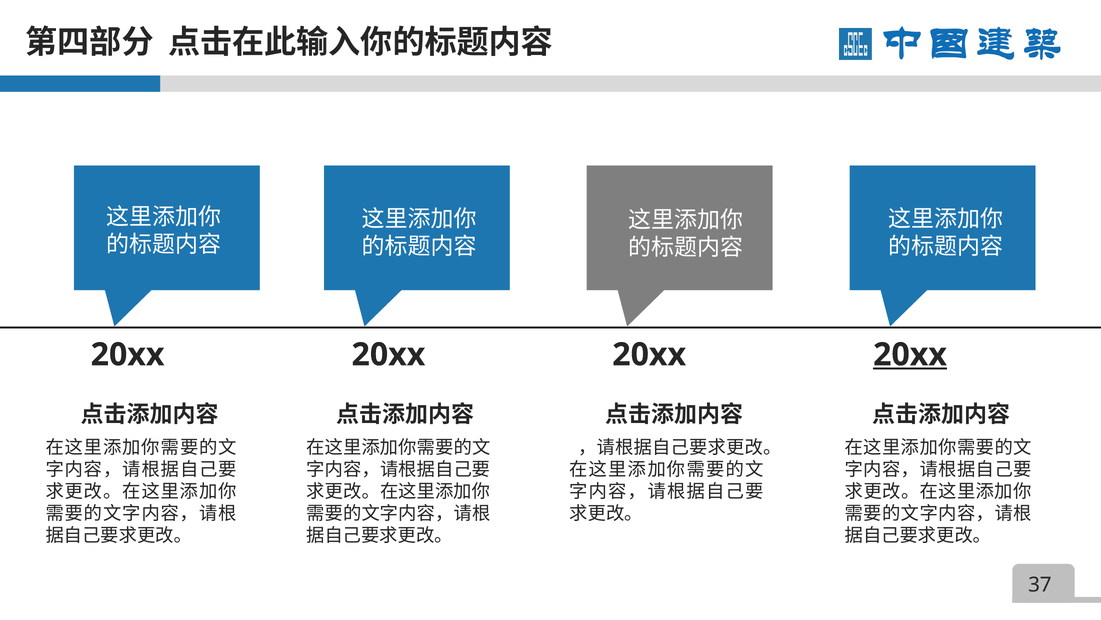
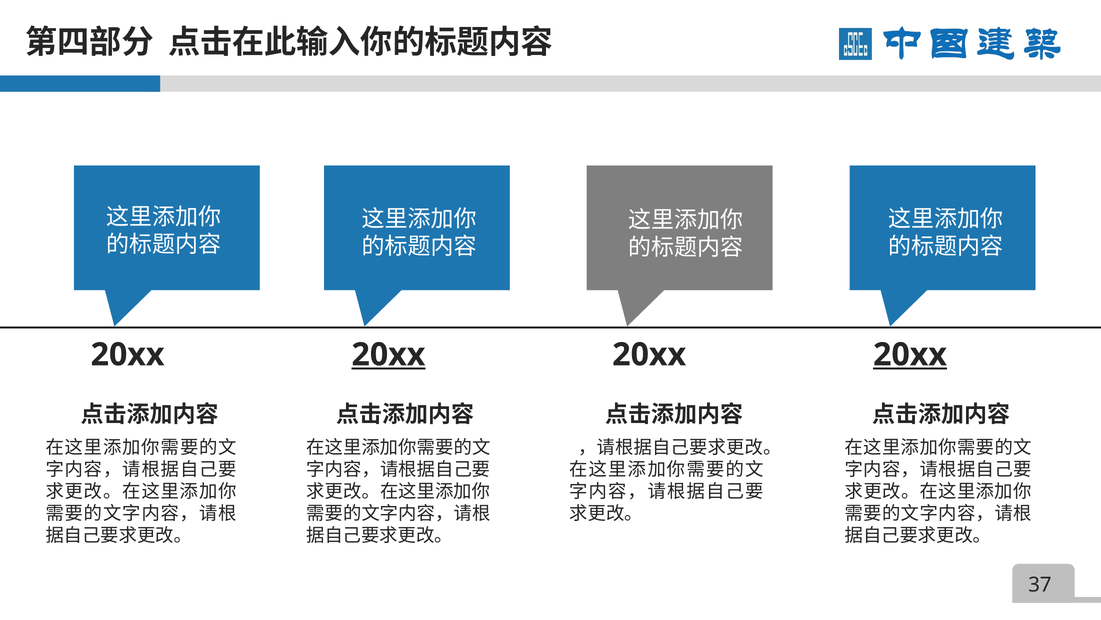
20xx underline: none -> present (388, 354)
